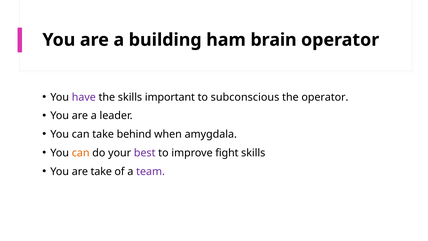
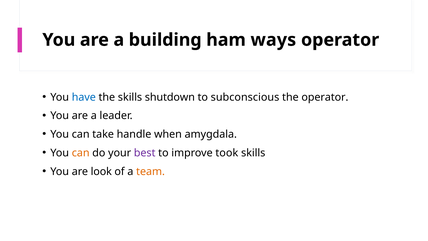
brain: brain -> ways (273, 40)
have colour: purple -> blue (84, 97)
important: important -> shutdown (170, 97)
behind: behind -> handle (134, 134)
fight: fight -> took (227, 153)
are take: take -> look (101, 171)
team colour: purple -> orange (151, 171)
